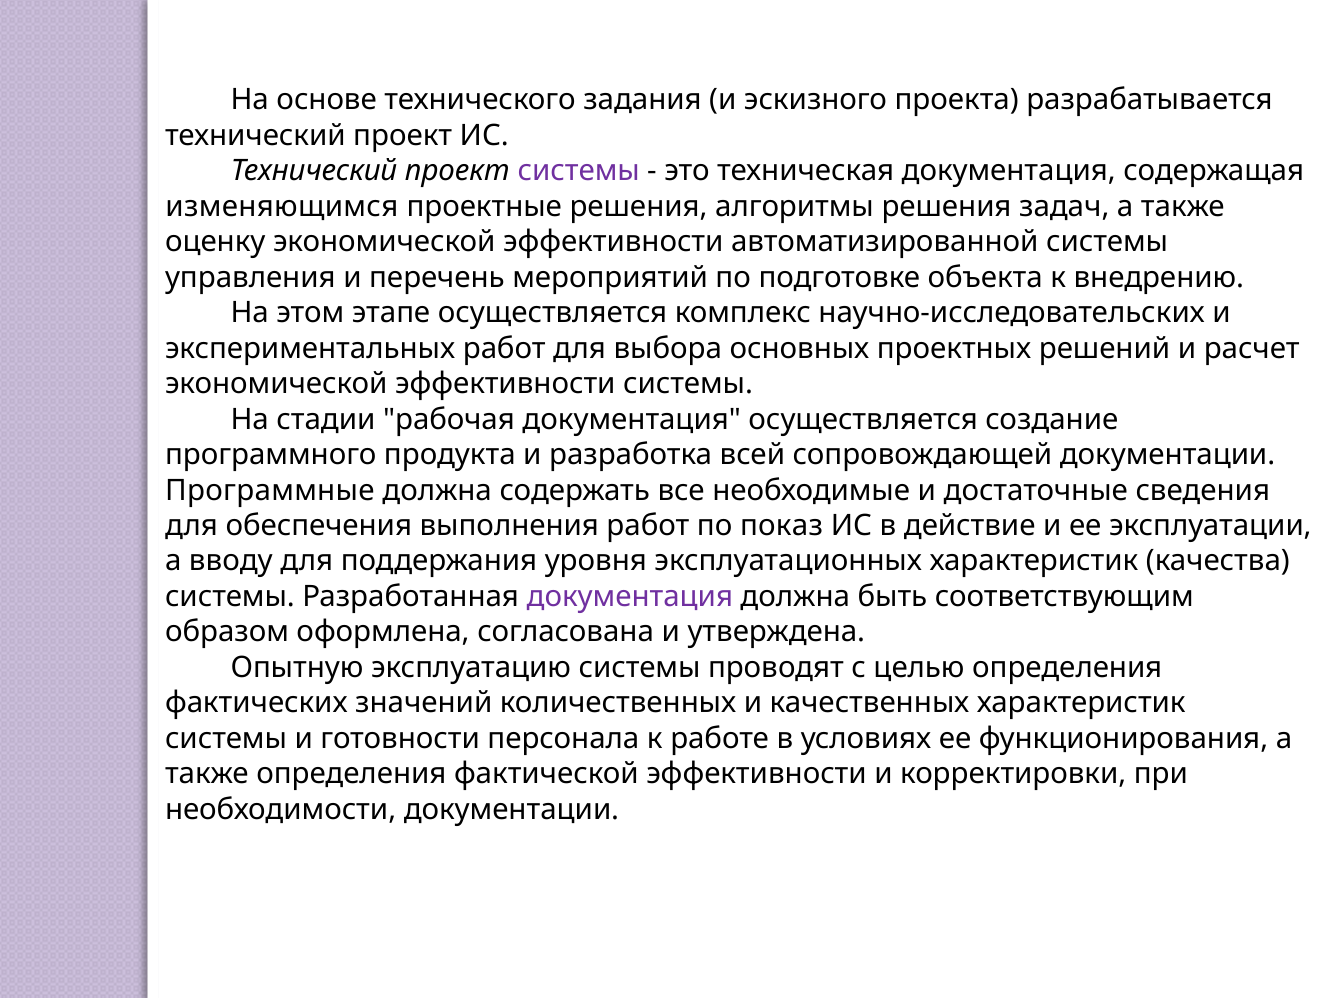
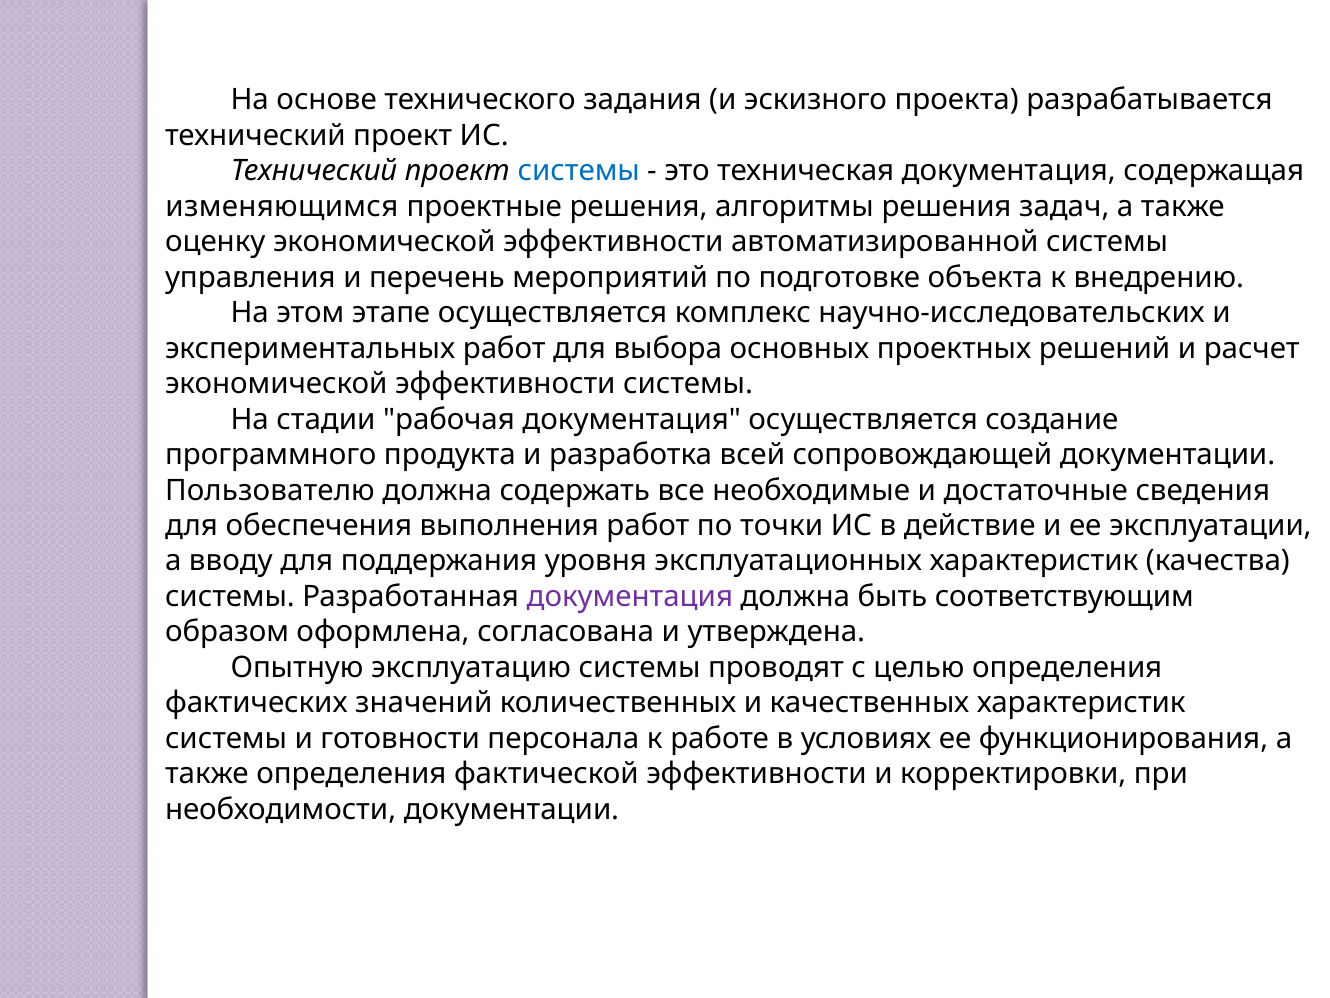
системы colour: purple -> blue (579, 171)
Программные: Программные -> Пользователю (270, 490)
показ: показ -> точки (782, 526)
